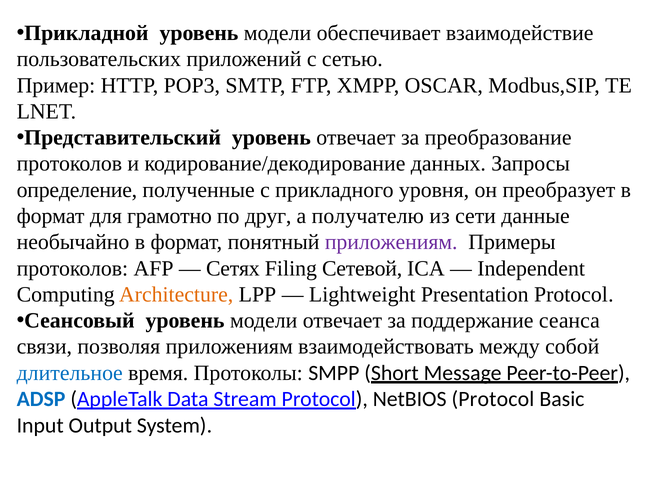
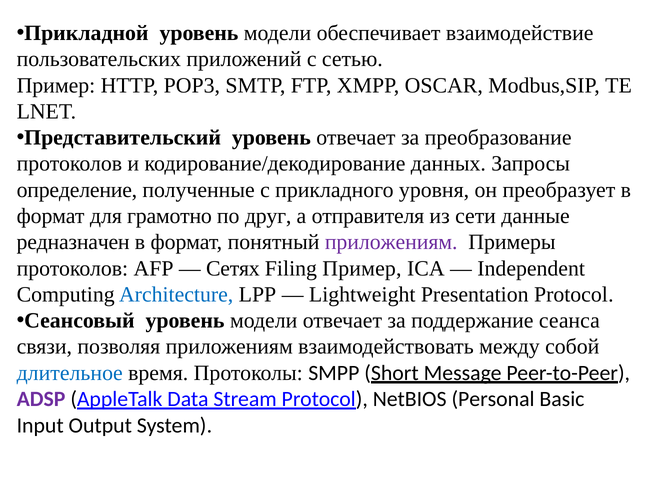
получателю: получателю -> отправителя (368, 216)
необычайно: необычайно -> редназначен (73, 242)
Filing Сетевой: Сетевой -> Пример (362, 269)
Architecture colour: orange -> blue (176, 295)
ADSP colour: blue -> purple (41, 399)
NetBIOS Protocol: Protocol -> Personal (493, 399)
